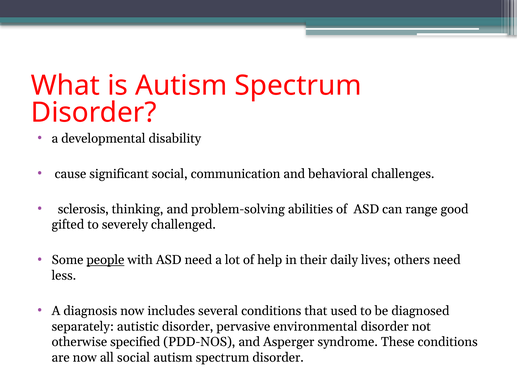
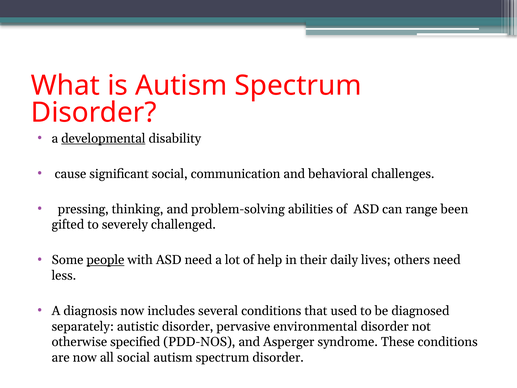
developmental underline: none -> present (103, 138)
sclerosis: sclerosis -> pressing (83, 209)
good: good -> been (454, 209)
